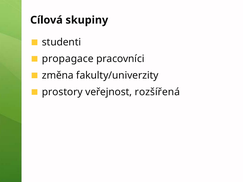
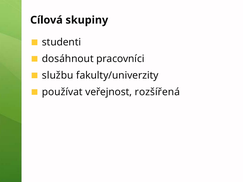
propagace: propagace -> dosáhnout (68, 59)
změna: změna -> službu (58, 75)
prostory: prostory -> používat (62, 92)
